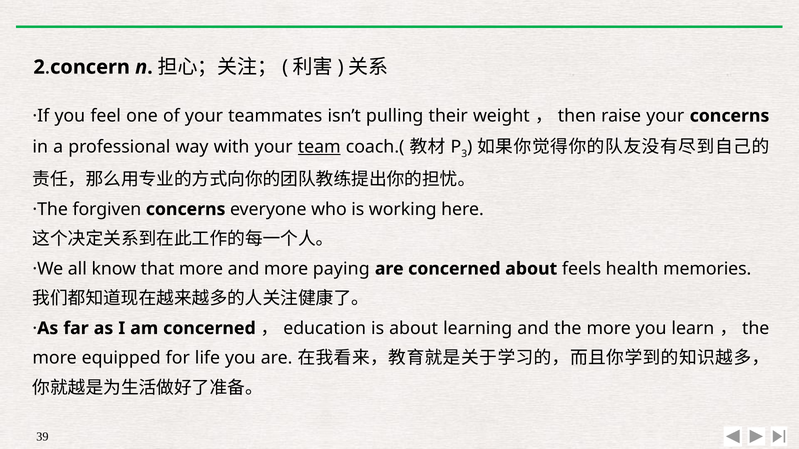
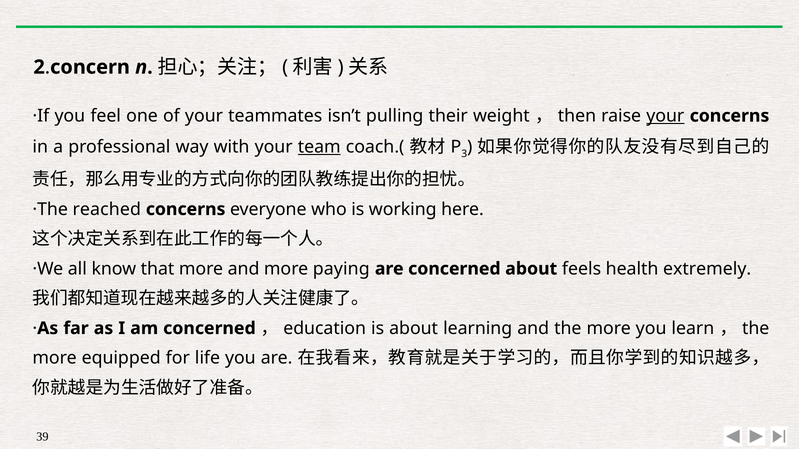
your underline: none -> present (665, 116)
forgiven: forgiven -> reached (107, 209)
memories: memories -> extremely (707, 269)
